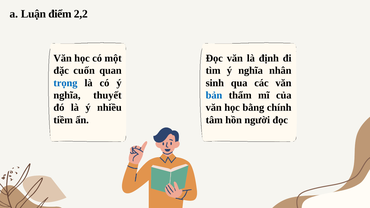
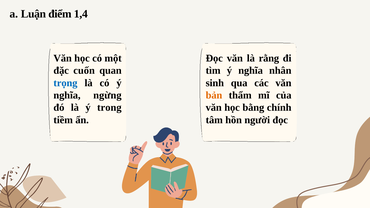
2,2: 2,2 -> 1,4 (81, 14)
định: định -> rằng (269, 58)
thuyết: thuyết -> ngừng (107, 95)
bản colour: blue -> orange (214, 95)
nhiều: nhiều -> trong (109, 108)
